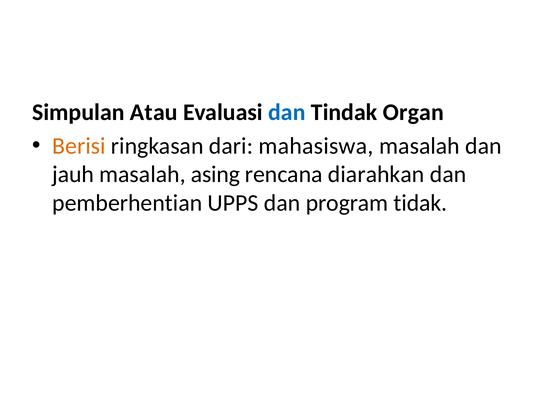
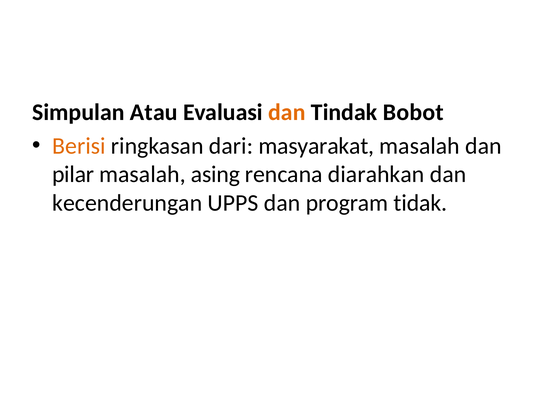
dan colour: blue -> orange (287, 112)
Organ: Organ -> Bobot (413, 112)
mahasiswa: mahasiswa -> masyarakat (316, 146)
jauh: jauh -> pilar (73, 174)
pemberhentian: pemberhentian -> kecenderungan (127, 203)
